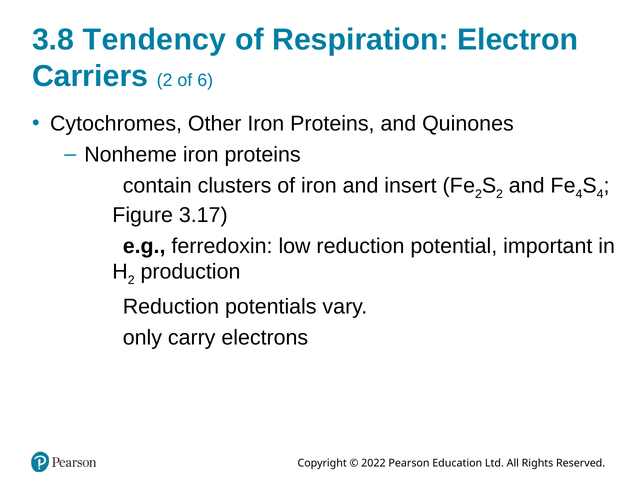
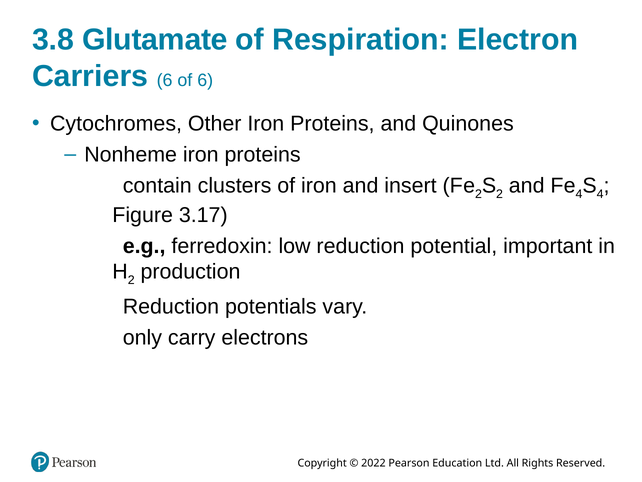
Tendency: Tendency -> Glutamate (155, 40)
Carriers 2: 2 -> 6 (165, 80)
